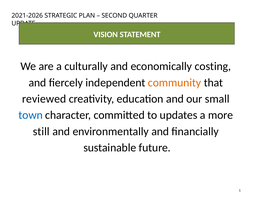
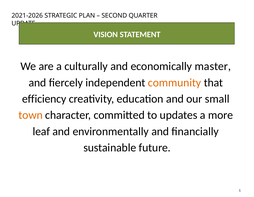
costing: costing -> master (213, 66)
reviewed: reviewed -> efficiency (44, 98)
town colour: blue -> orange (31, 115)
still: still -> leaf (41, 131)
